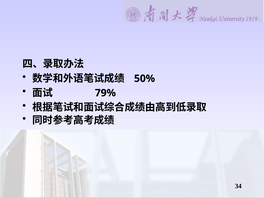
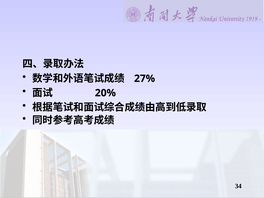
50%: 50% -> 27% (145, 79)
79%: 79% -> 20% (105, 93)
